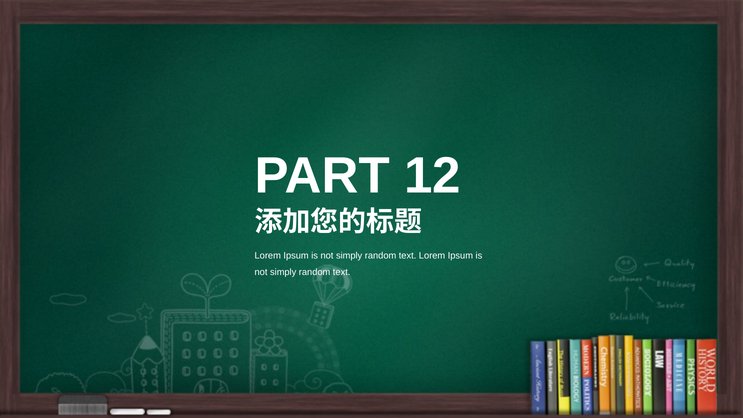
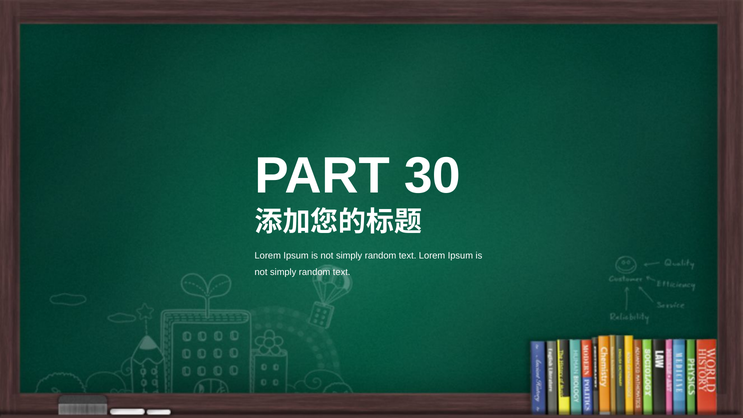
12: 12 -> 30 (432, 176)
